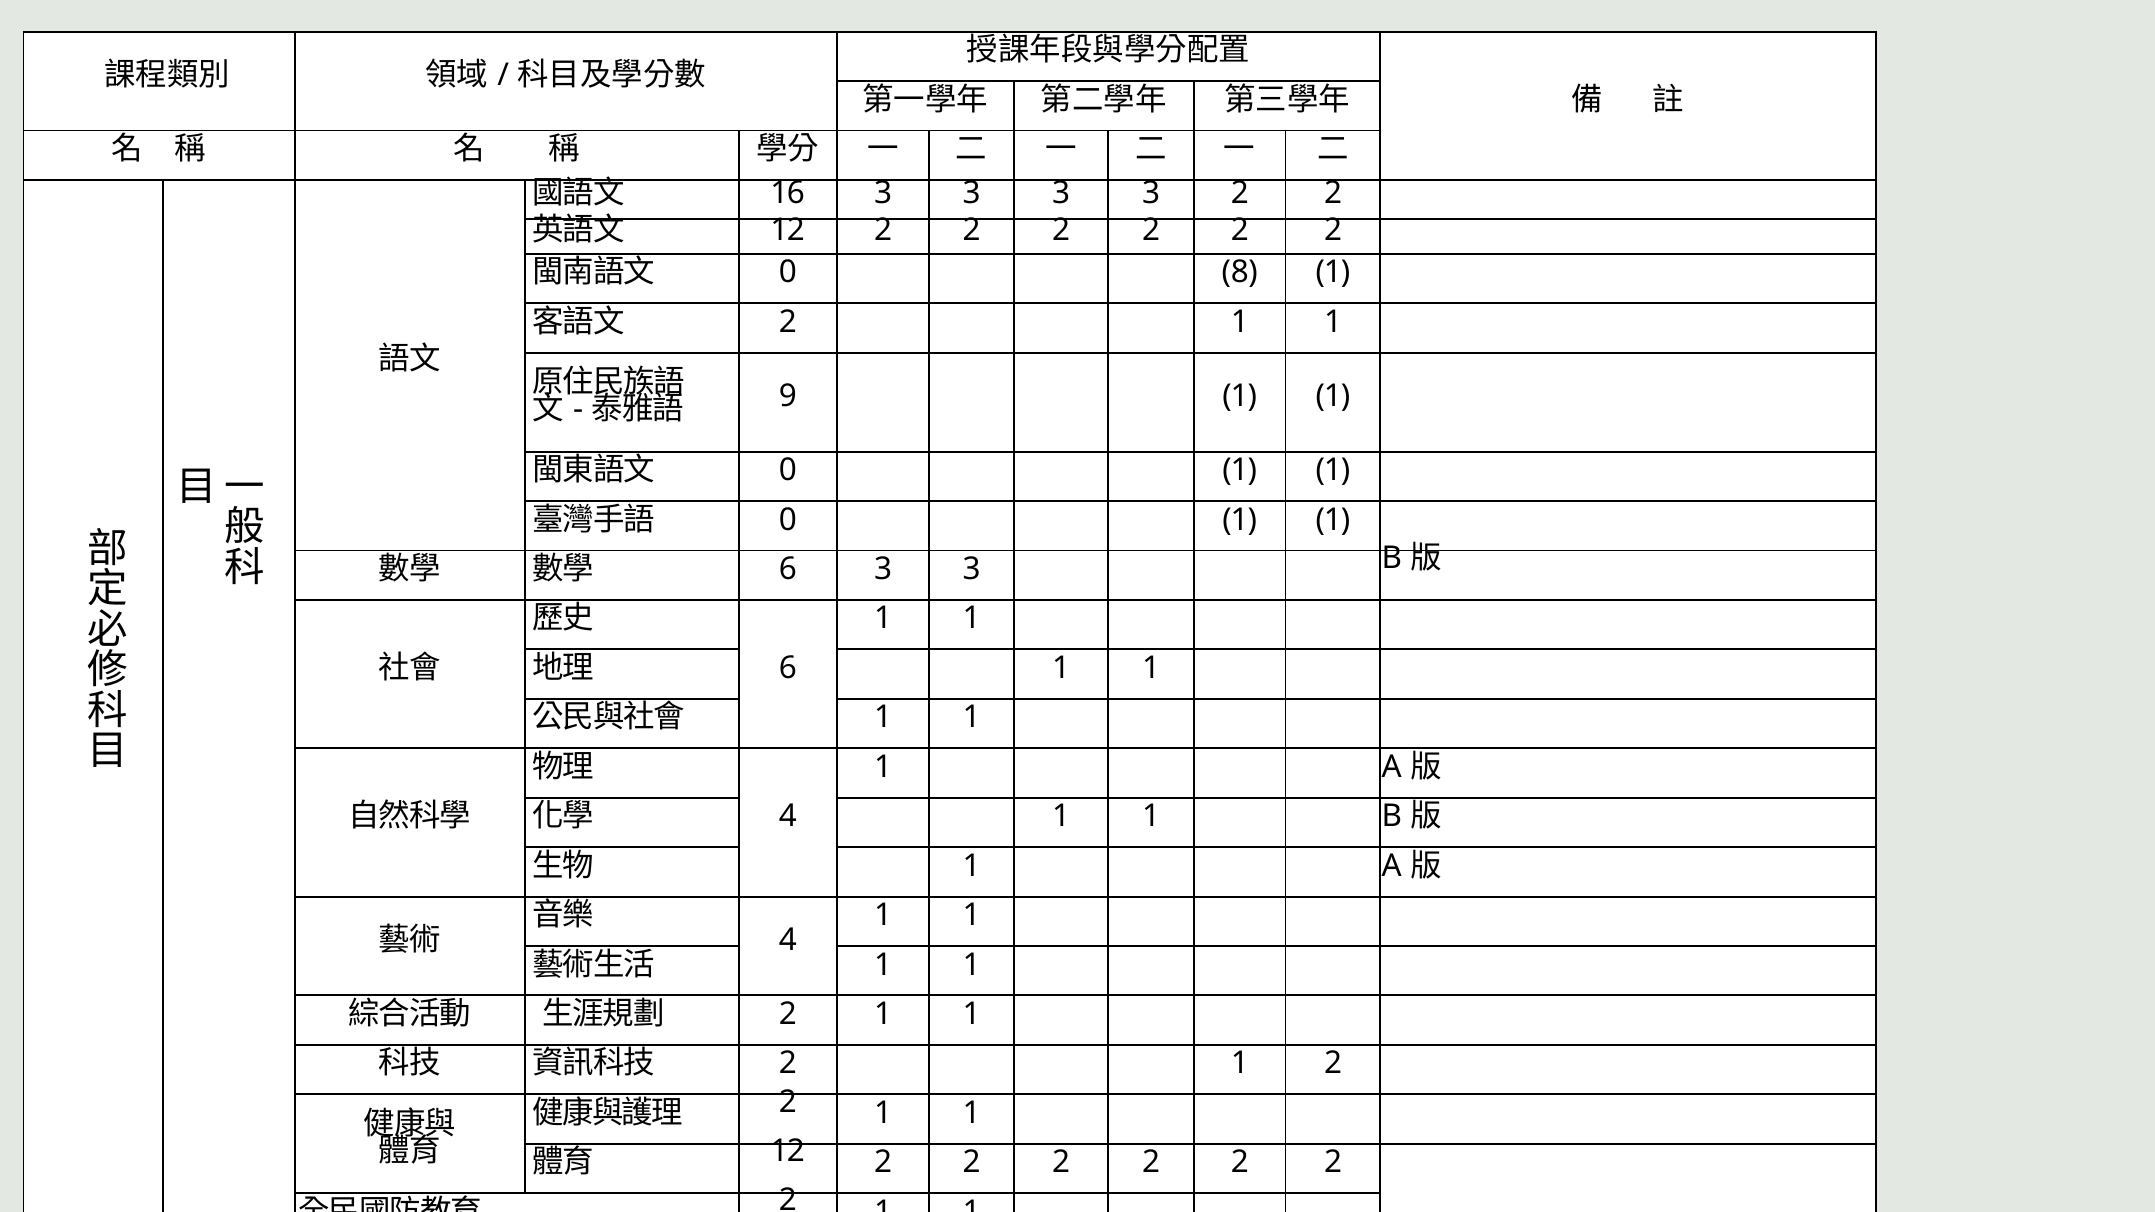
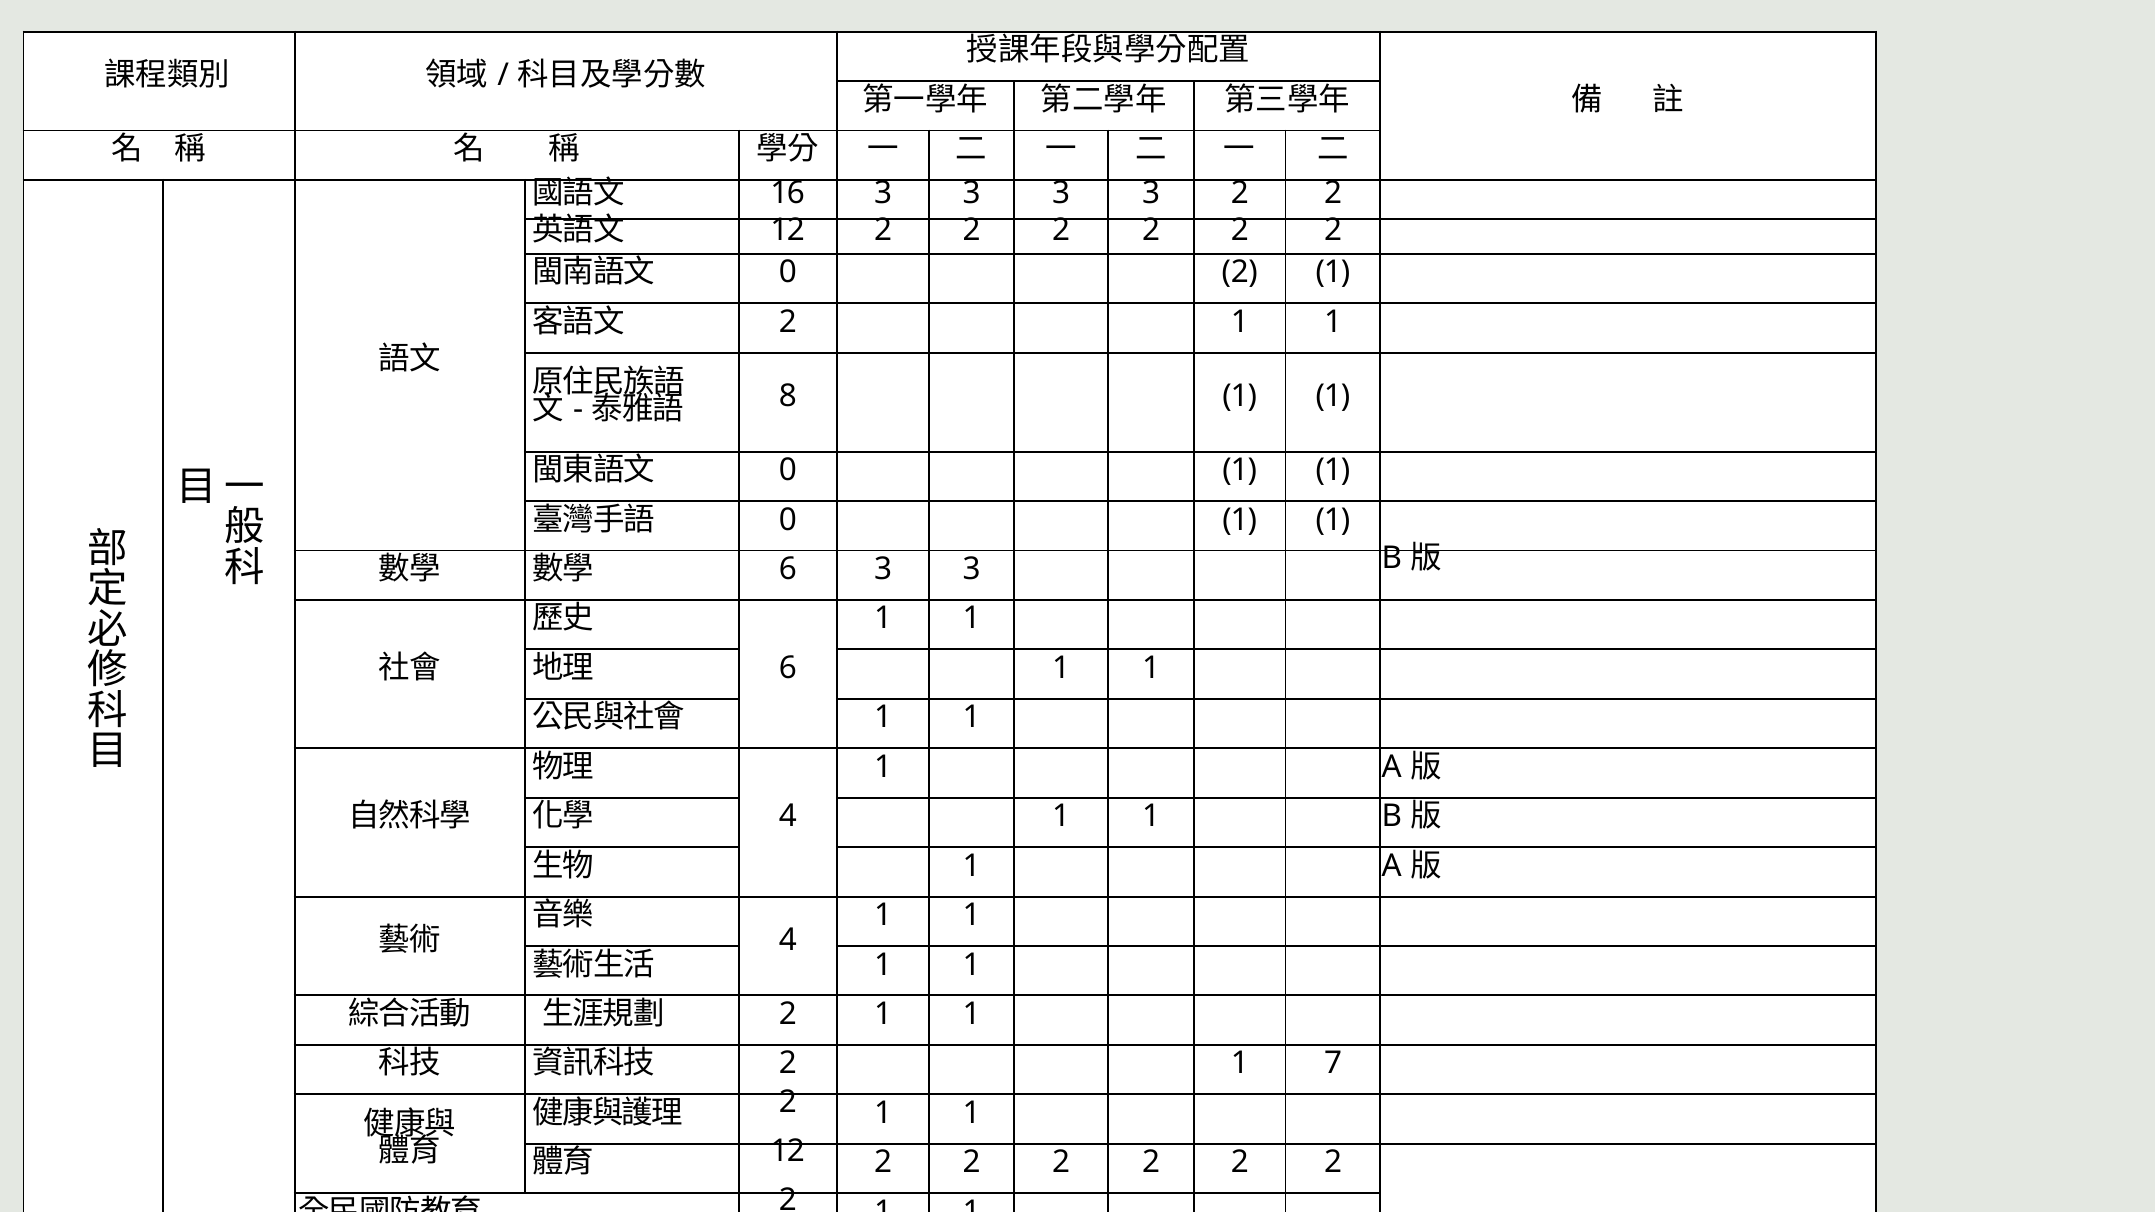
0 8: 8 -> 2 (1240, 273)
9: 9 -> 8 (788, 396)
1 2: 2 -> 7 (1333, 1064)
